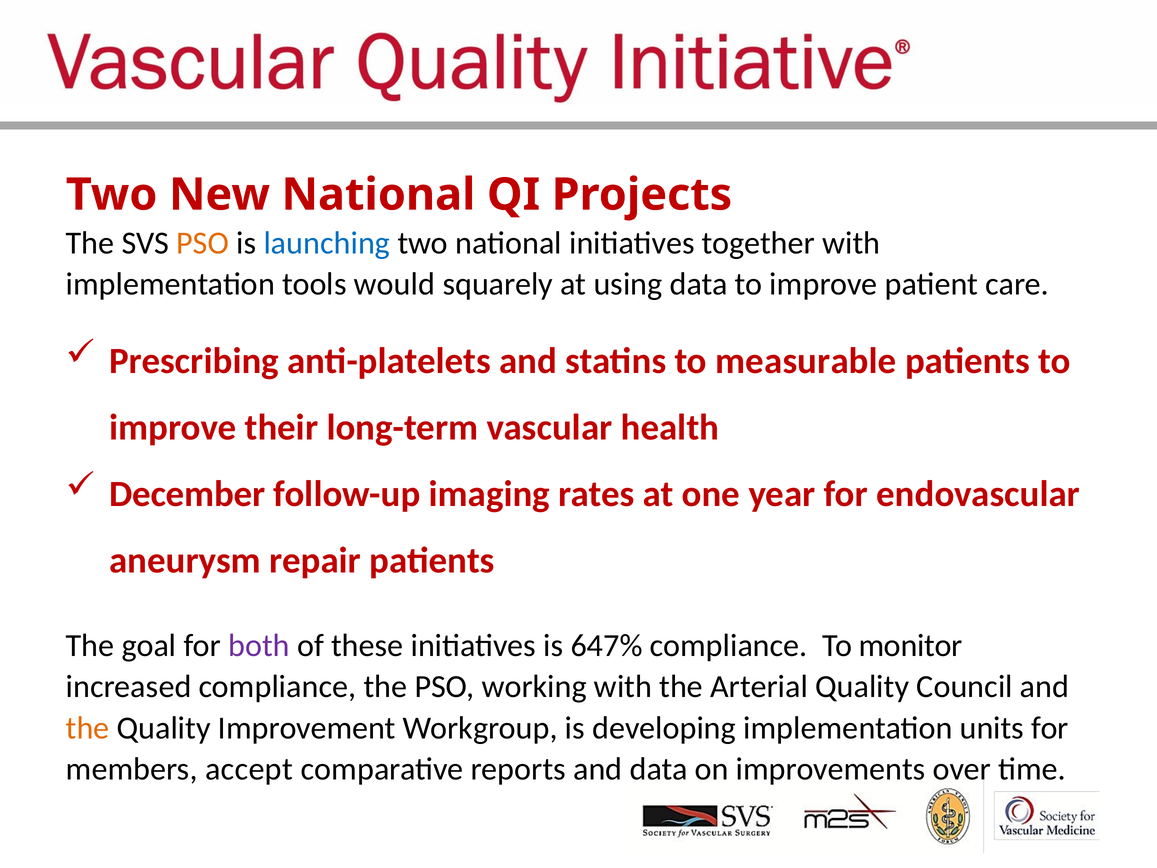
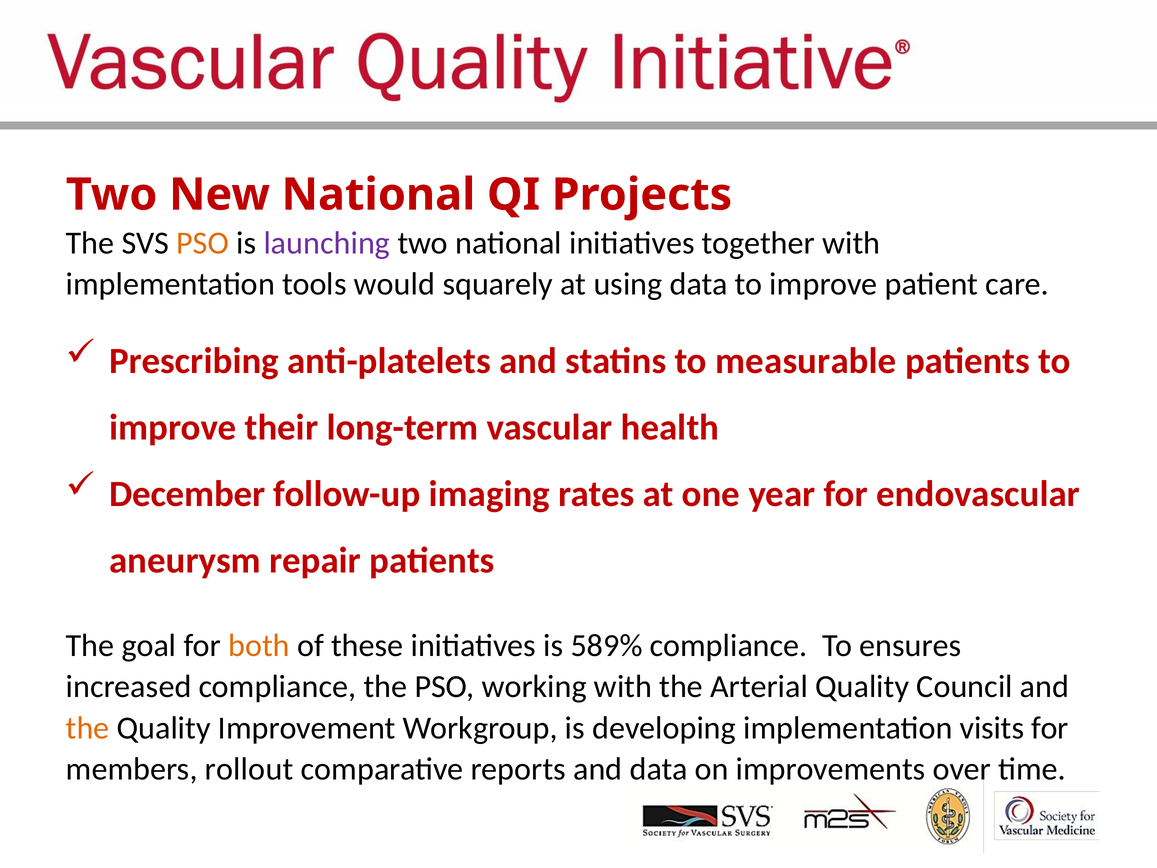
launching colour: blue -> purple (327, 243)
both colour: purple -> orange (259, 645)
647%: 647% -> 589% (607, 645)
monitor: monitor -> ensures (910, 645)
units: units -> visits (992, 728)
accept: accept -> rollout (249, 769)
